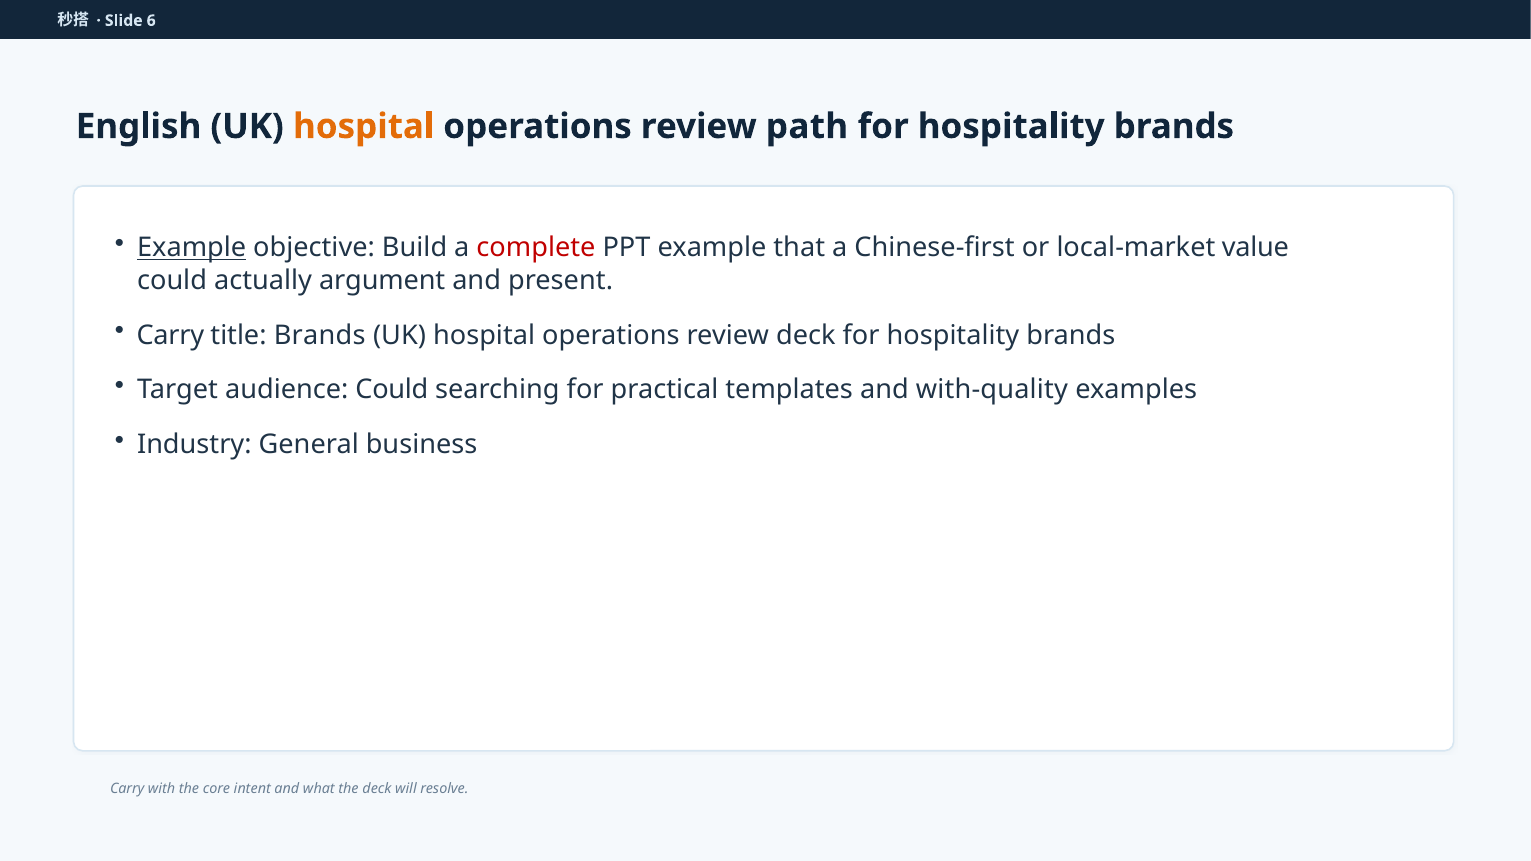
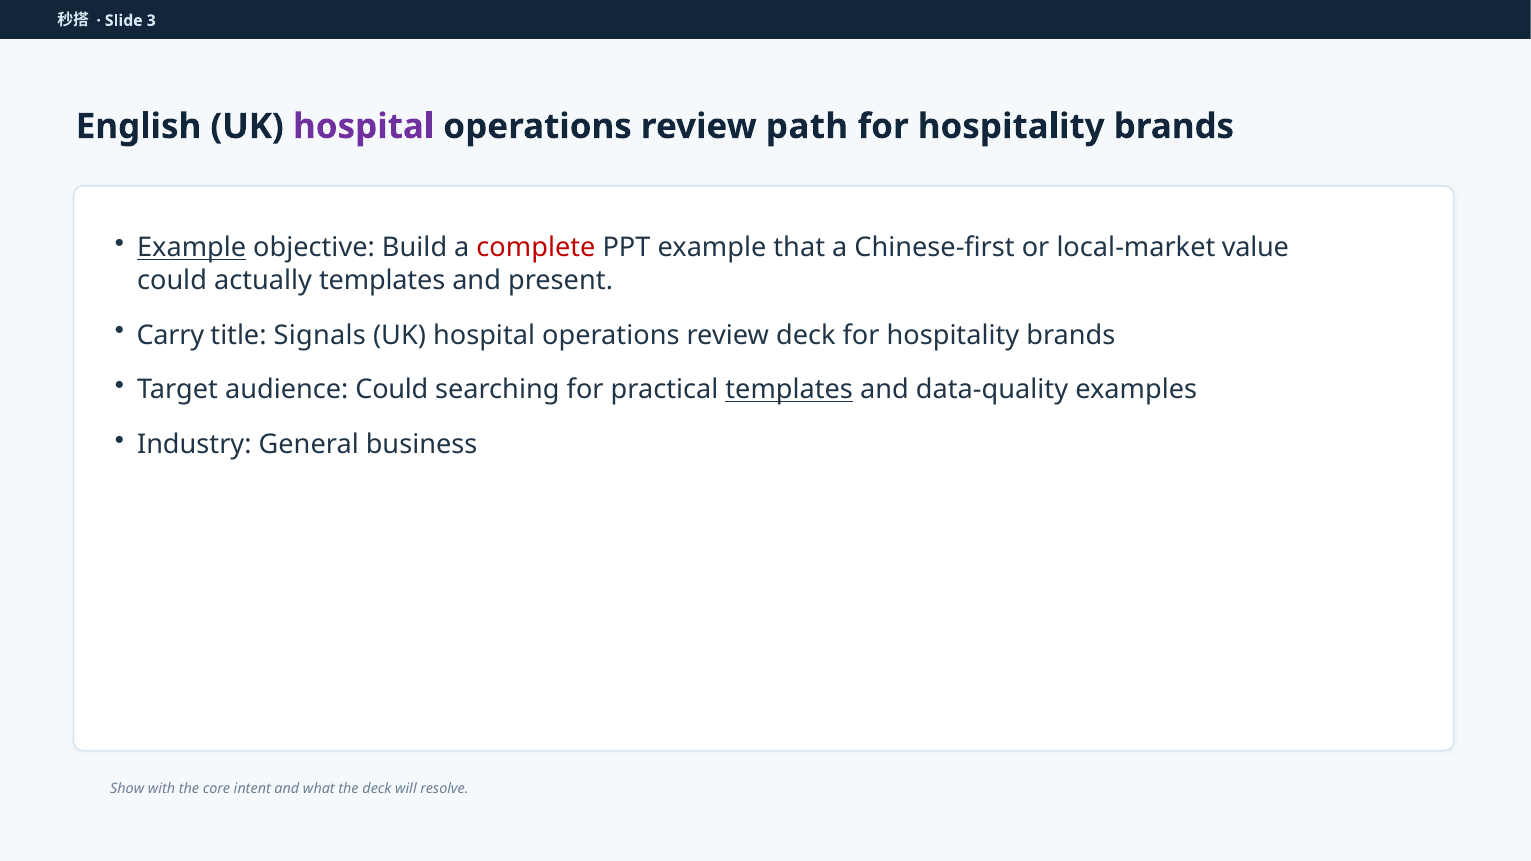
6: 6 -> 3 (151, 21)
hospital colour: orange -> purple (364, 126)
actually argument: argument -> templates (382, 280)
title Brands: Brands -> Signals (320, 335)
templates underline: none -> present (789, 390)
with-quality: with-quality -> data-quality (992, 390)
Carry: Carry -> Show (127, 789)
